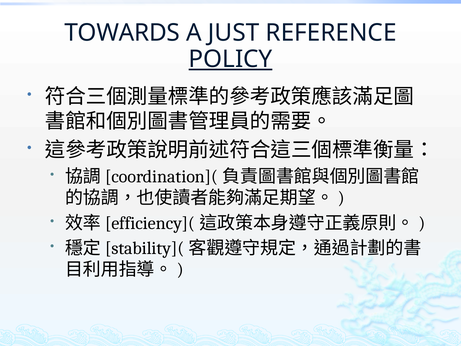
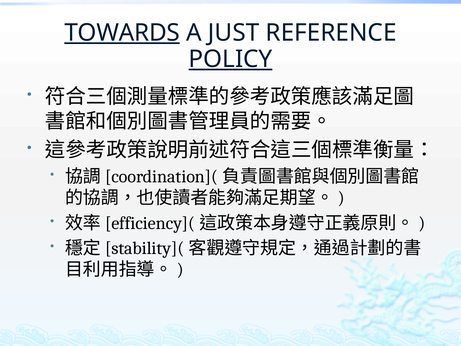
TOWARDS underline: none -> present (122, 33)
